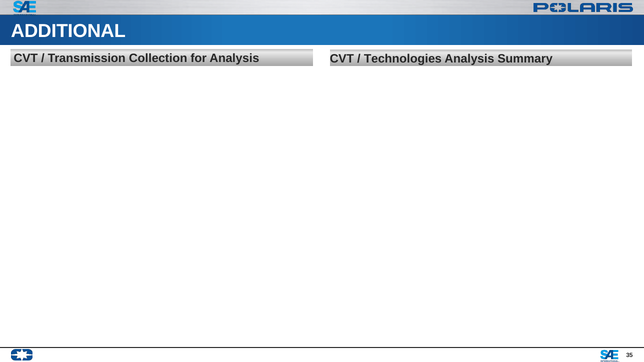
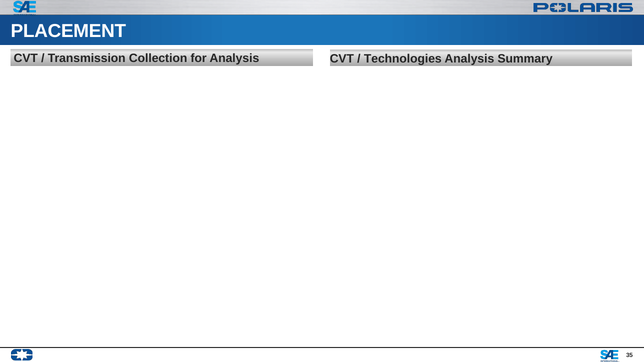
ADDITIONAL: ADDITIONAL -> PLACEMENT (68, 31)
